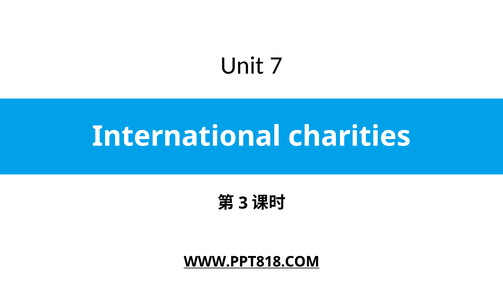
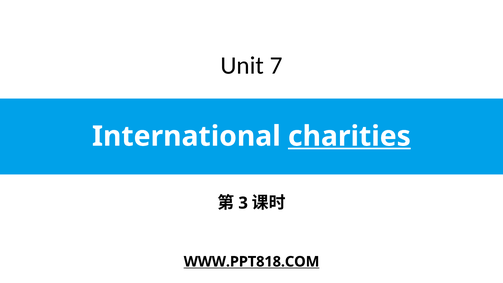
charities underline: none -> present (349, 136)
